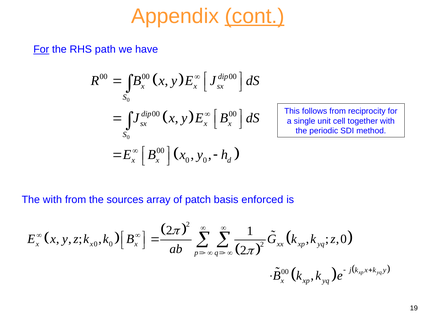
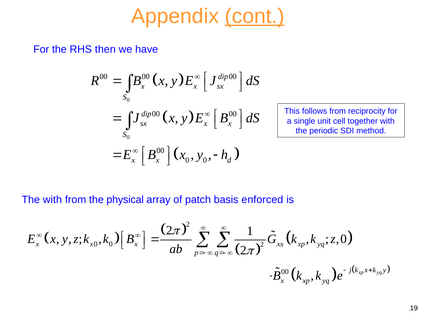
For underline: present -> none (41, 50)
path: path -> then (105, 50)
sources: sources -> physical (125, 200)
